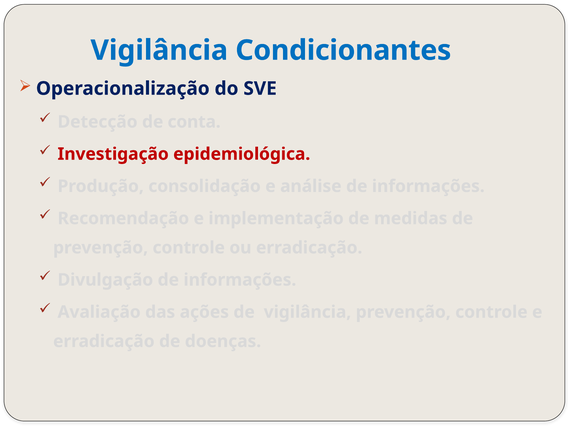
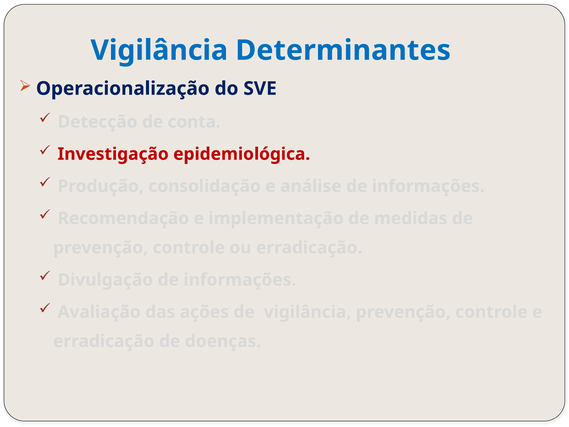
Condicionantes: Condicionantes -> Determinantes (343, 50)
